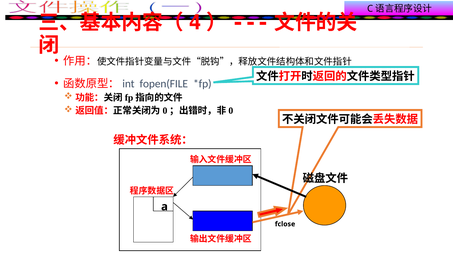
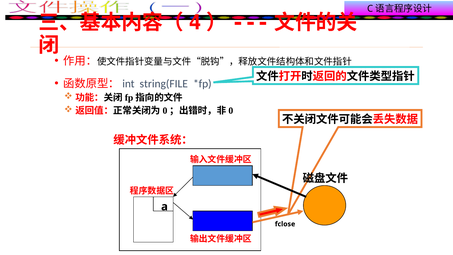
fopen(FILE: fopen(FILE -> string(FILE (164, 84)
